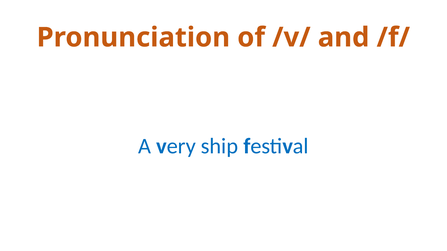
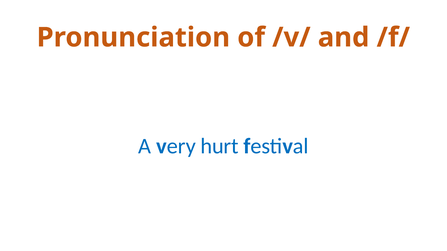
ship: ship -> hurt (220, 147)
